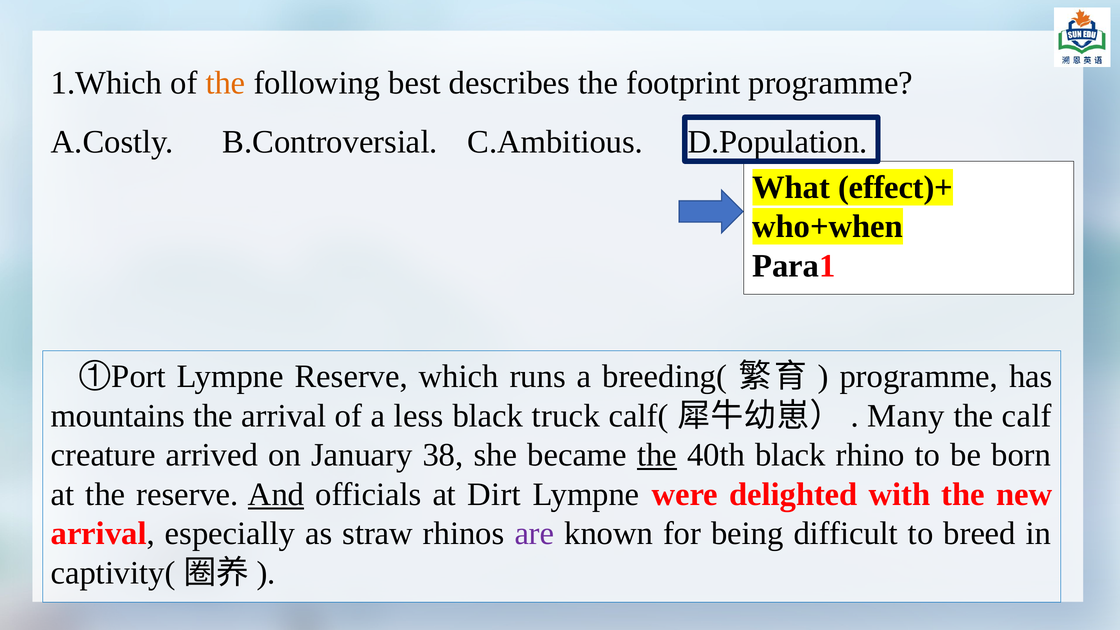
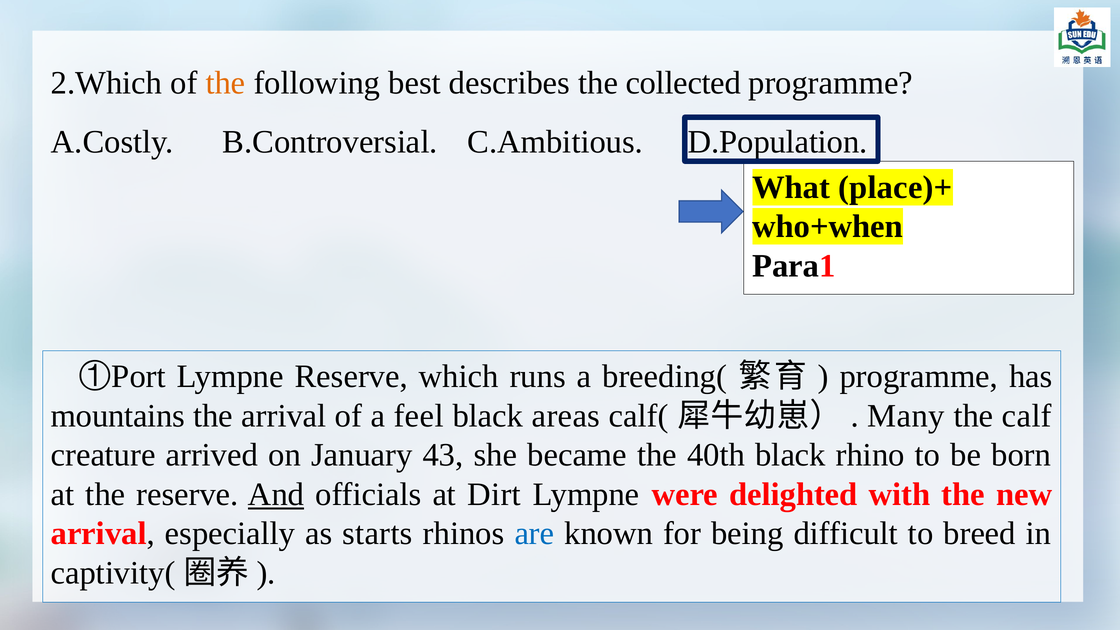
1.Which: 1.Which -> 2.Which (107, 83)
footprint: footprint -> collected (683, 83)
effect)+: effect)+ -> place)+ (895, 187)
less: less -> feel (419, 416)
truck: truck -> areas (566, 416)
38: 38 -> 43 (443, 455)
the underline: present -> none (657, 455)
straw: straw -> starts (377, 533)
are colour: purple -> blue (534, 533)
